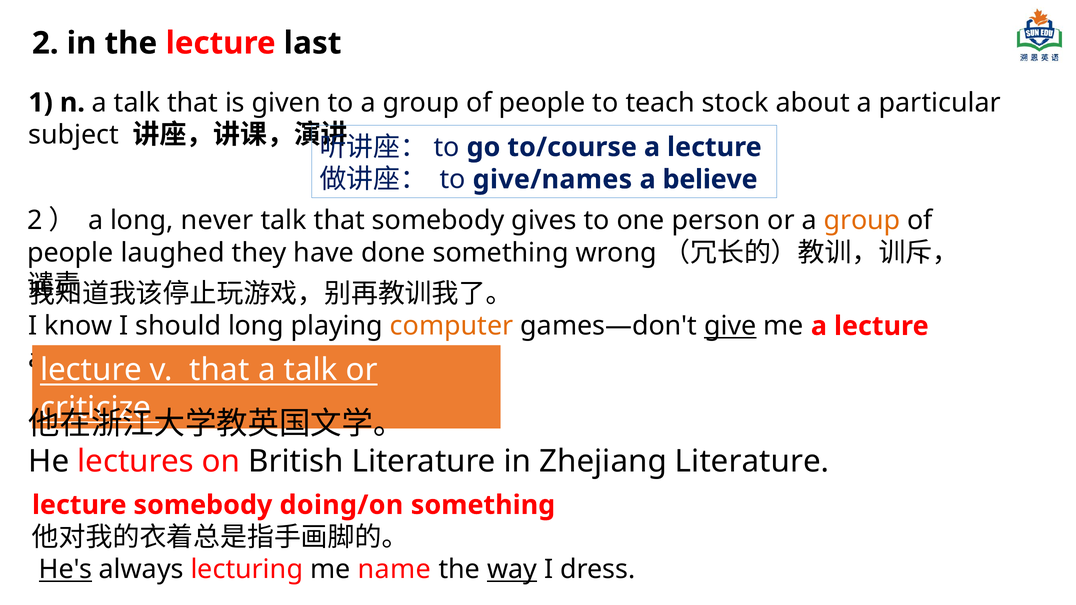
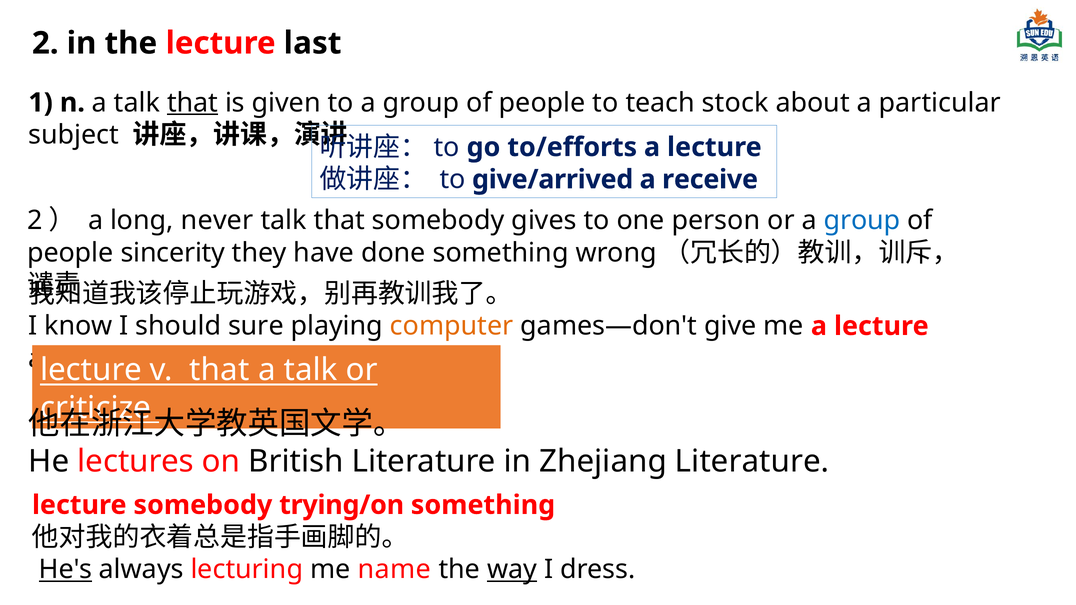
that underline: none -> present (193, 103)
to/course: to/course -> to/efforts (572, 147)
give/names: give/names -> give/arrived (553, 180)
believe: believe -> receive (710, 180)
group colour: orange -> blue (862, 221)
laughed: laughed -> sincerity (173, 253)
should long: long -> sure (256, 326)
give underline: present -> none (730, 326)
doing/on: doing/on -> trying/on (342, 505)
